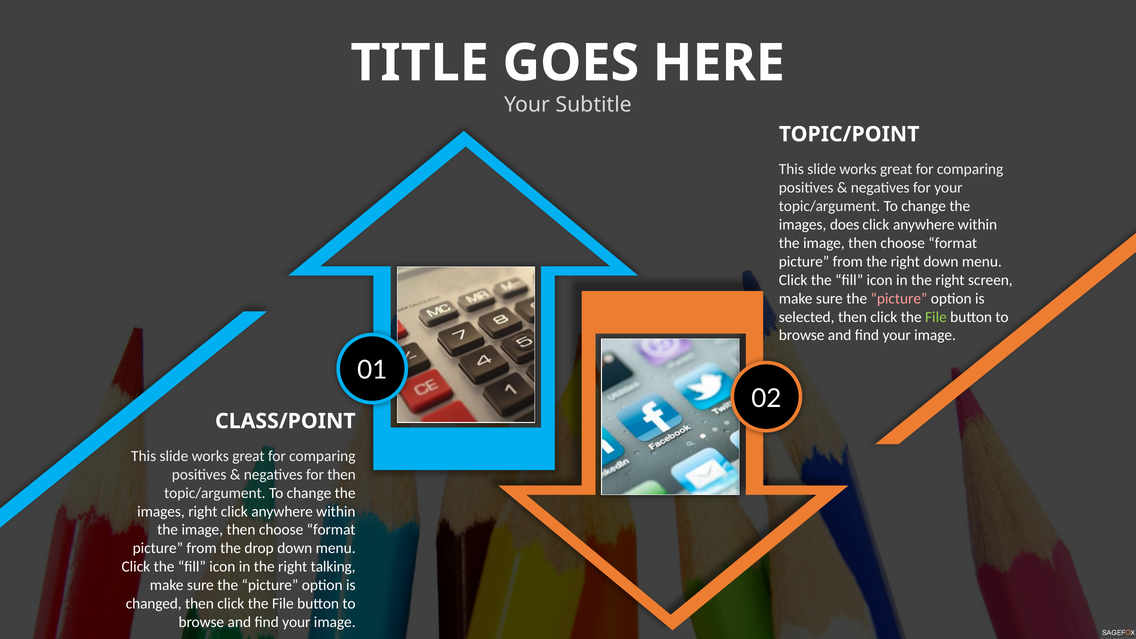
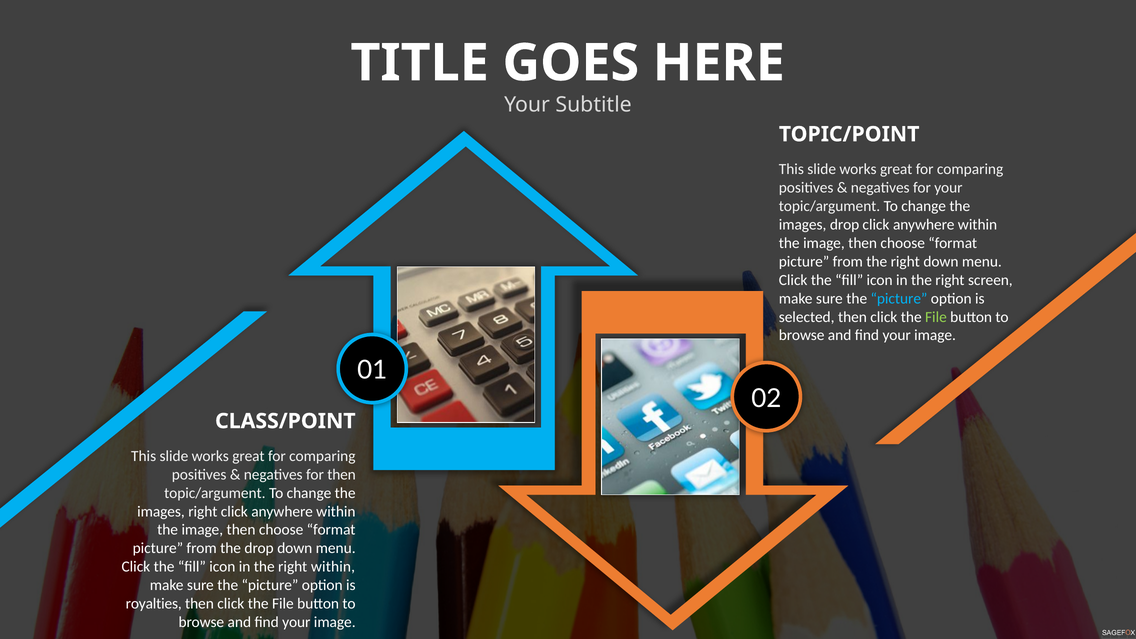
images does: does -> drop (845, 225)
picture colour: pink -> light blue (899, 298)
right talking: talking -> within (333, 567)
changed: changed -> royalties (154, 604)
